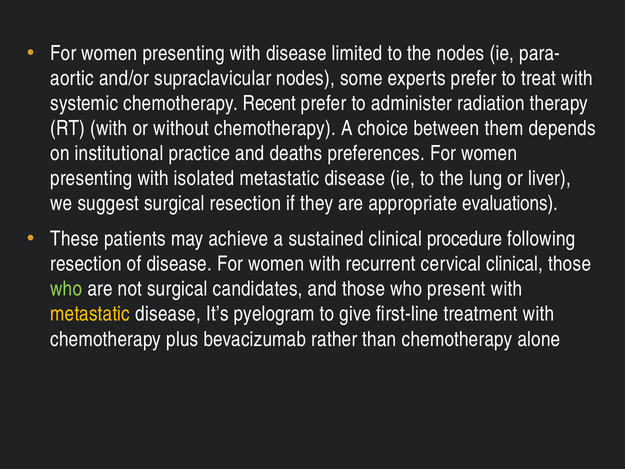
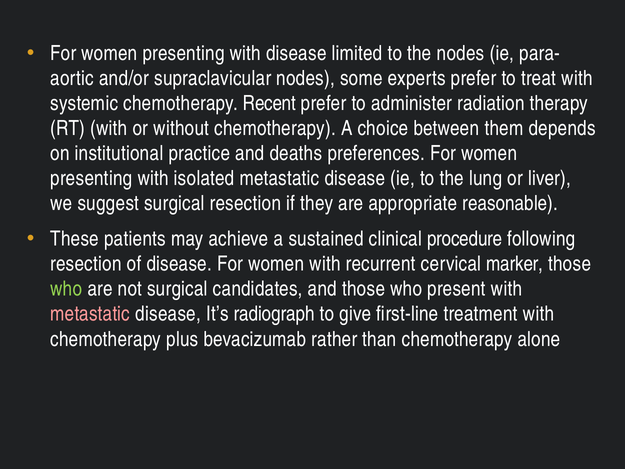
evaluations: evaluations -> reasonable (510, 204)
cervical clinical: clinical -> marker (515, 264)
metastatic colour: yellow -> pink (90, 314)
pyelogram: pyelogram -> radiograph (274, 314)
